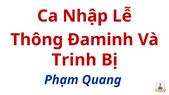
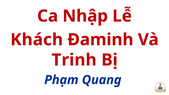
Thông: Thông -> Khách (37, 40)
